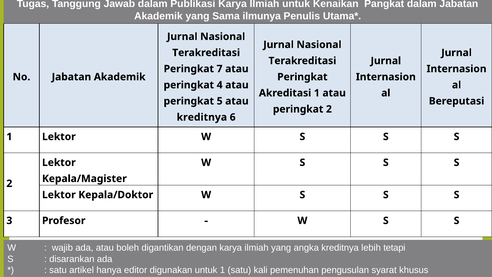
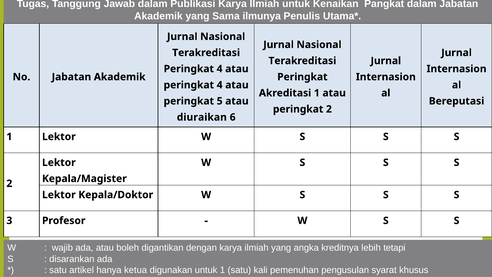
7: 7 -> 4 (220, 69)
kreditnya: kreditnya -> diuraikan (202, 117)
editor: editor -> ketua (136, 270)
